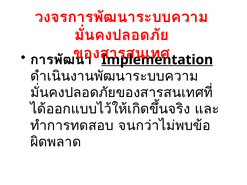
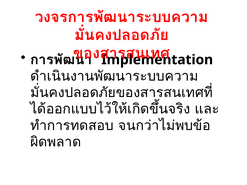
Implementation underline: present -> none (157, 60)
